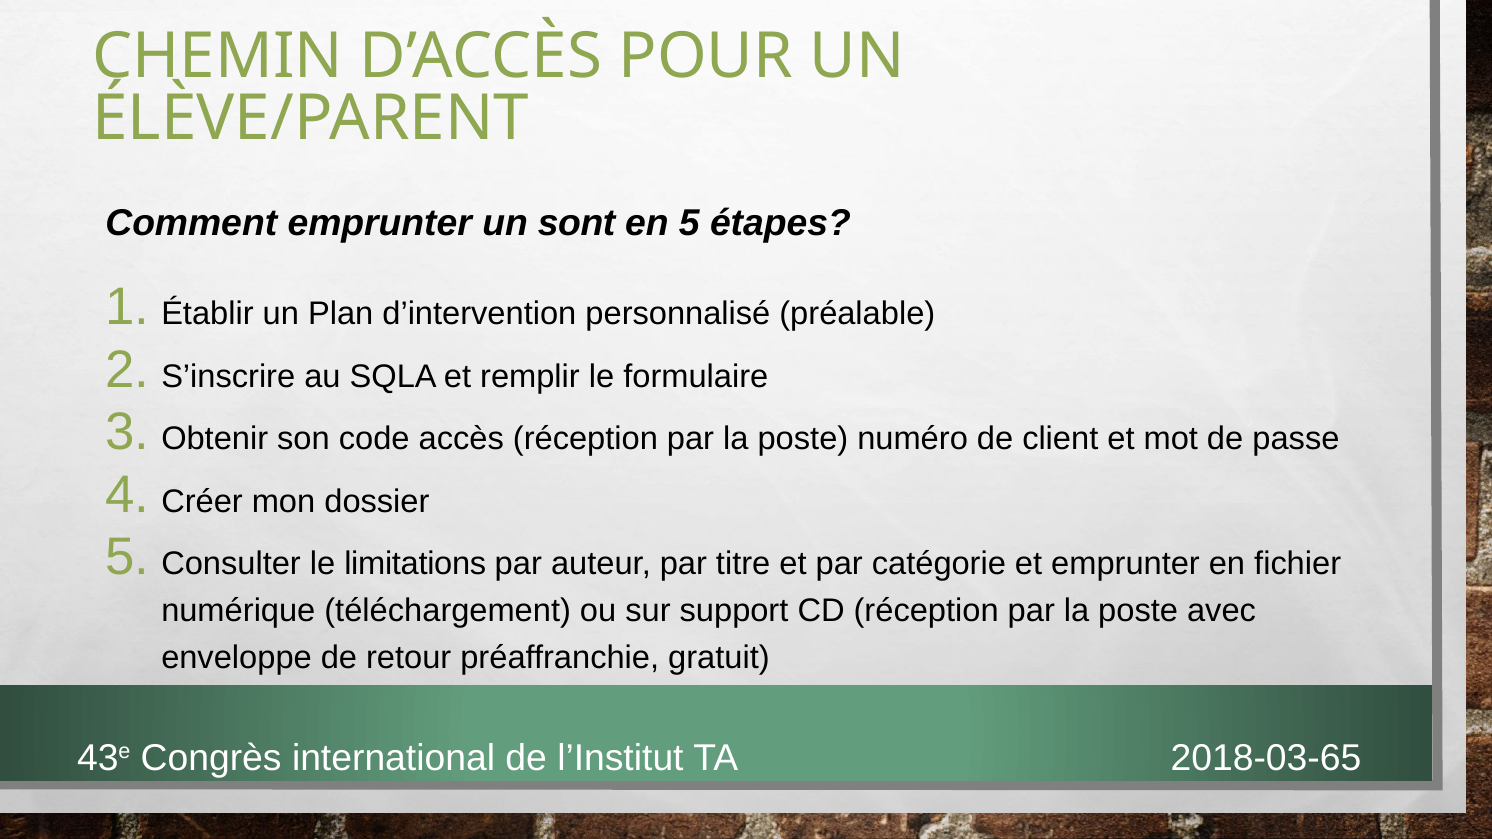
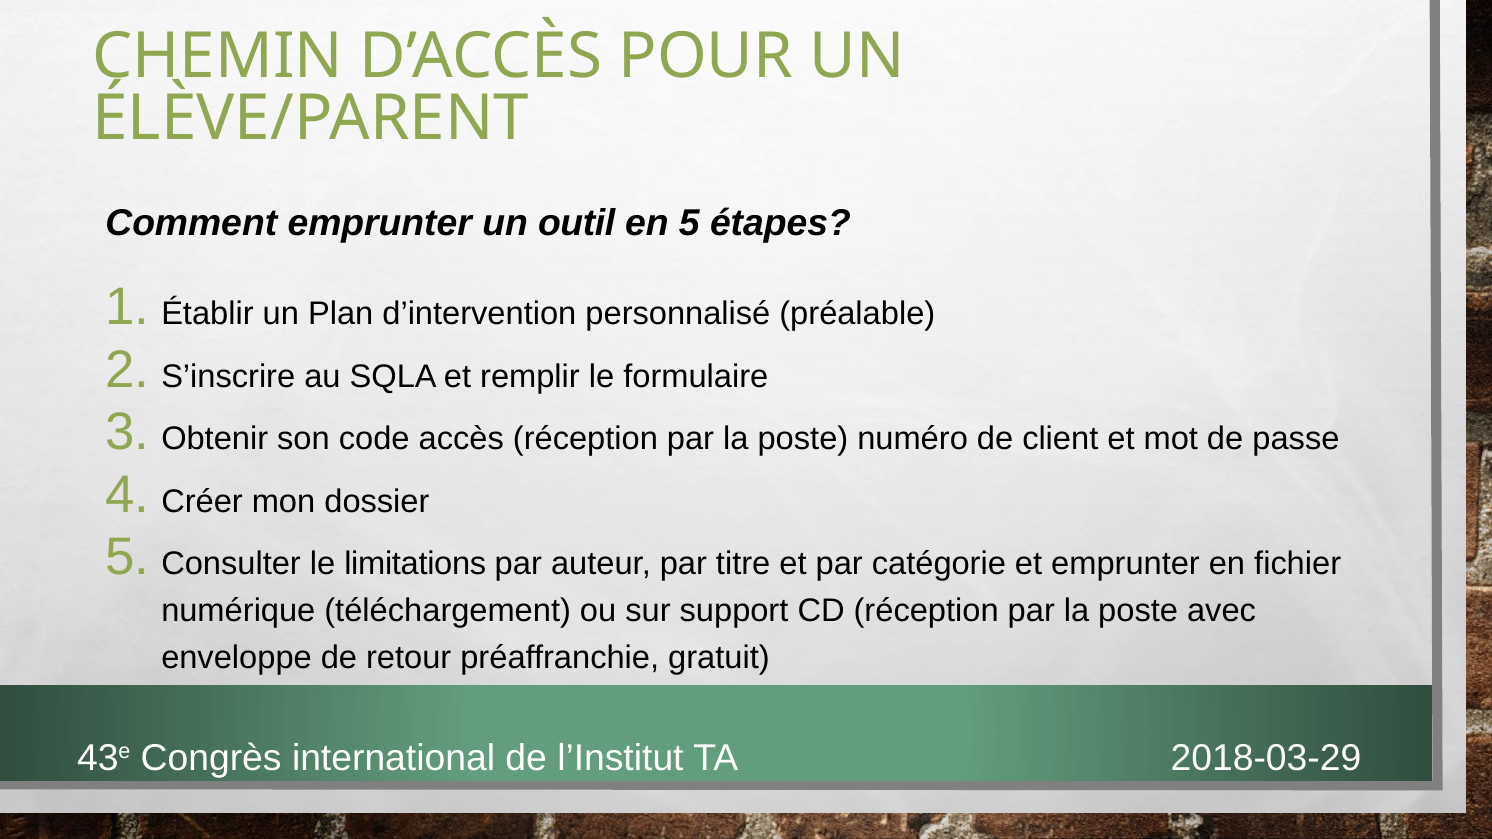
sont: sont -> outil (577, 224)
2018-03-65: 2018-03-65 -> 2018-03-29 (1266, 758)
